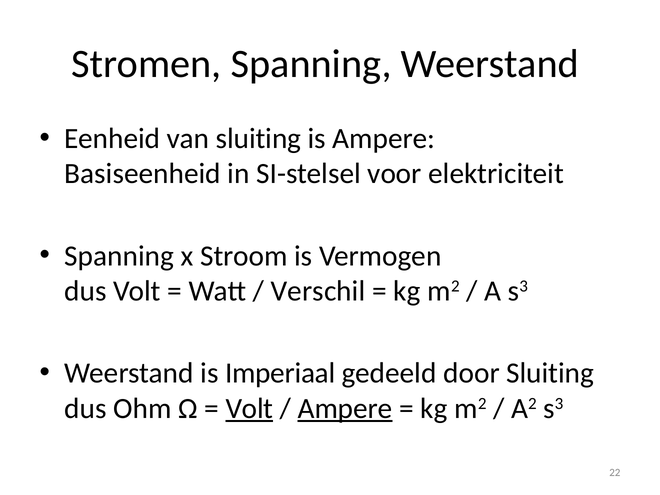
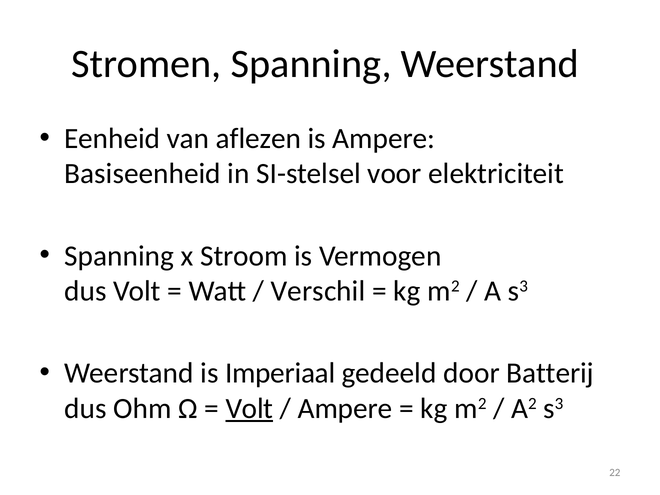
van sluiting: sluiting -> aflezen (258, 138)
door Sluiting: Sluiting -> Batterij (550, 373)
Ampere underline: present -> none (345, 408)
